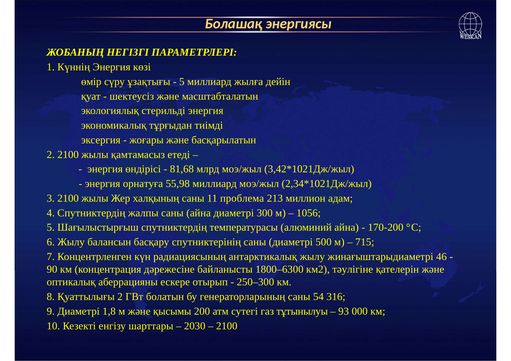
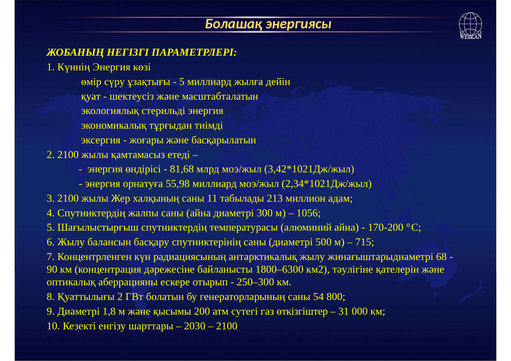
проблема: проблема -> табылады (242, 199)
46: 46 -> 68 (441, 257)
316: 316 -> 800 (336, 297)
тұтынылуы: тұтынылуы -> өткізгіштер (302, 312)
93: 93 -> 31 (344, 312)
